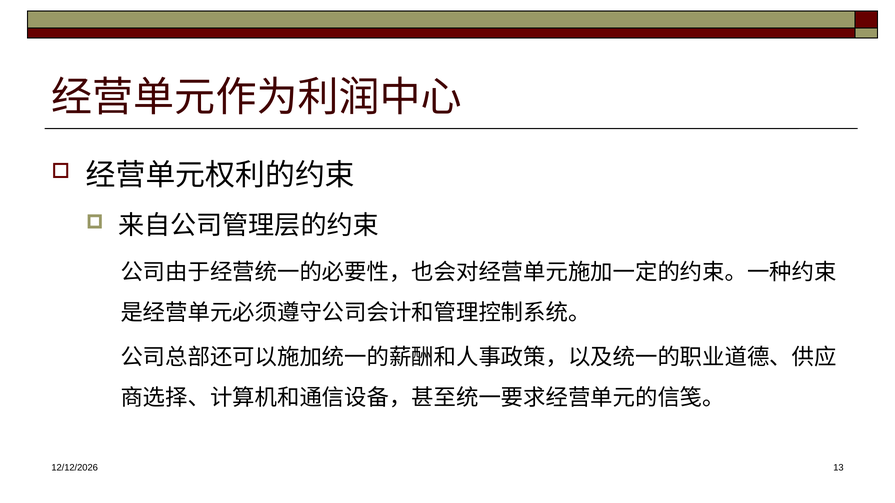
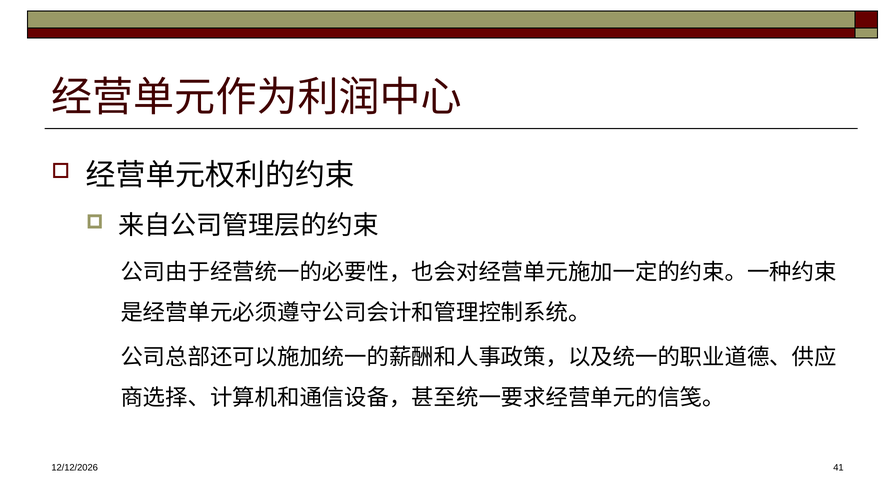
13: 13 -> 41 (838, 468)
